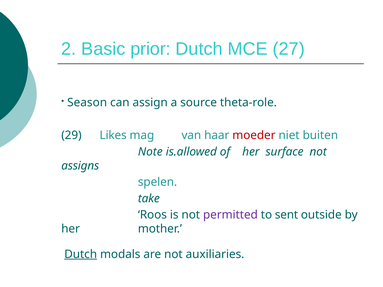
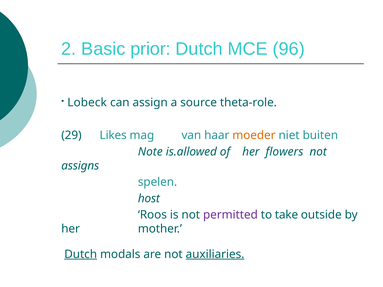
27: 27 -> 96 (289, 49)
Season: Season -> Lobeck (87, 103)
moeder colour: red -> orange (254, 135)
surface: surface -> flowers (284, 152)
take: take -> host (149, 199)
sent: sent -> take (287, 215)
auxiliaries underline: none -> present (215, 254)
